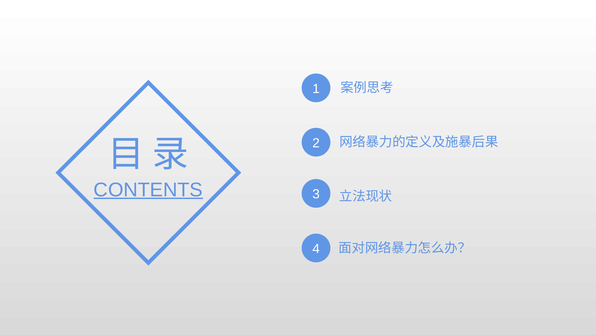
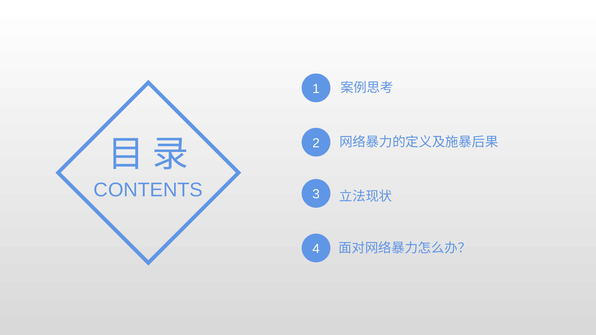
CONTENTS underline: present -> none (148, 190)
